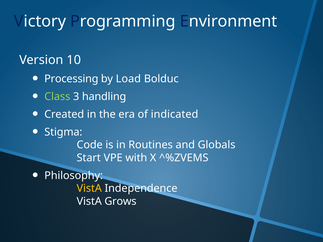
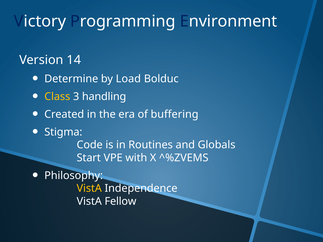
10: 10 -> 14 (74, 60)
Processing: Processing -> Determine (71, 79)
Class colour: light green -> yellow (57, 97)
indicated: indicated -> buffering (175, 114)
Grows: Grows -> Fellow (120, 202)
